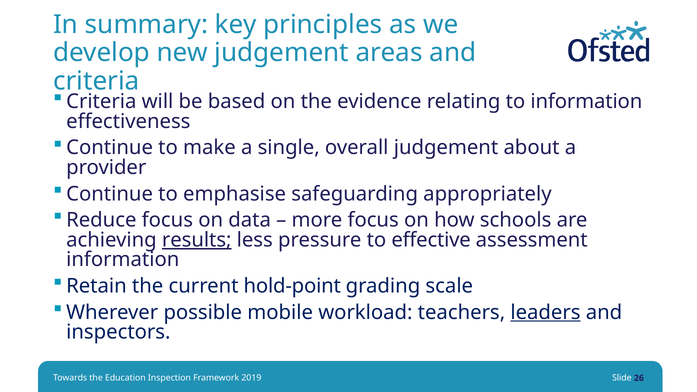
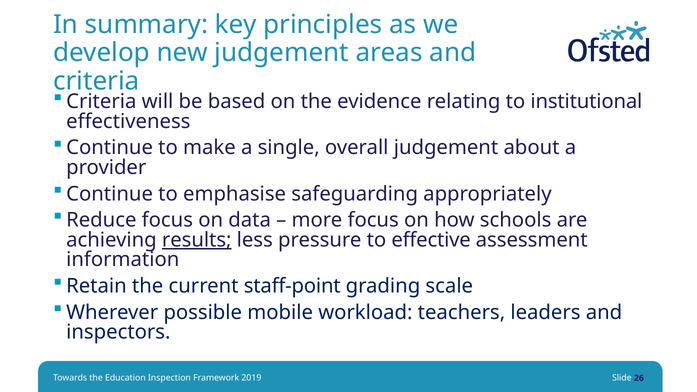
to information: information -> institutional (586, 102)
hold-point: hold-point -> staff-point (292, 286)
leaders underline: present -> none (545, 312)
